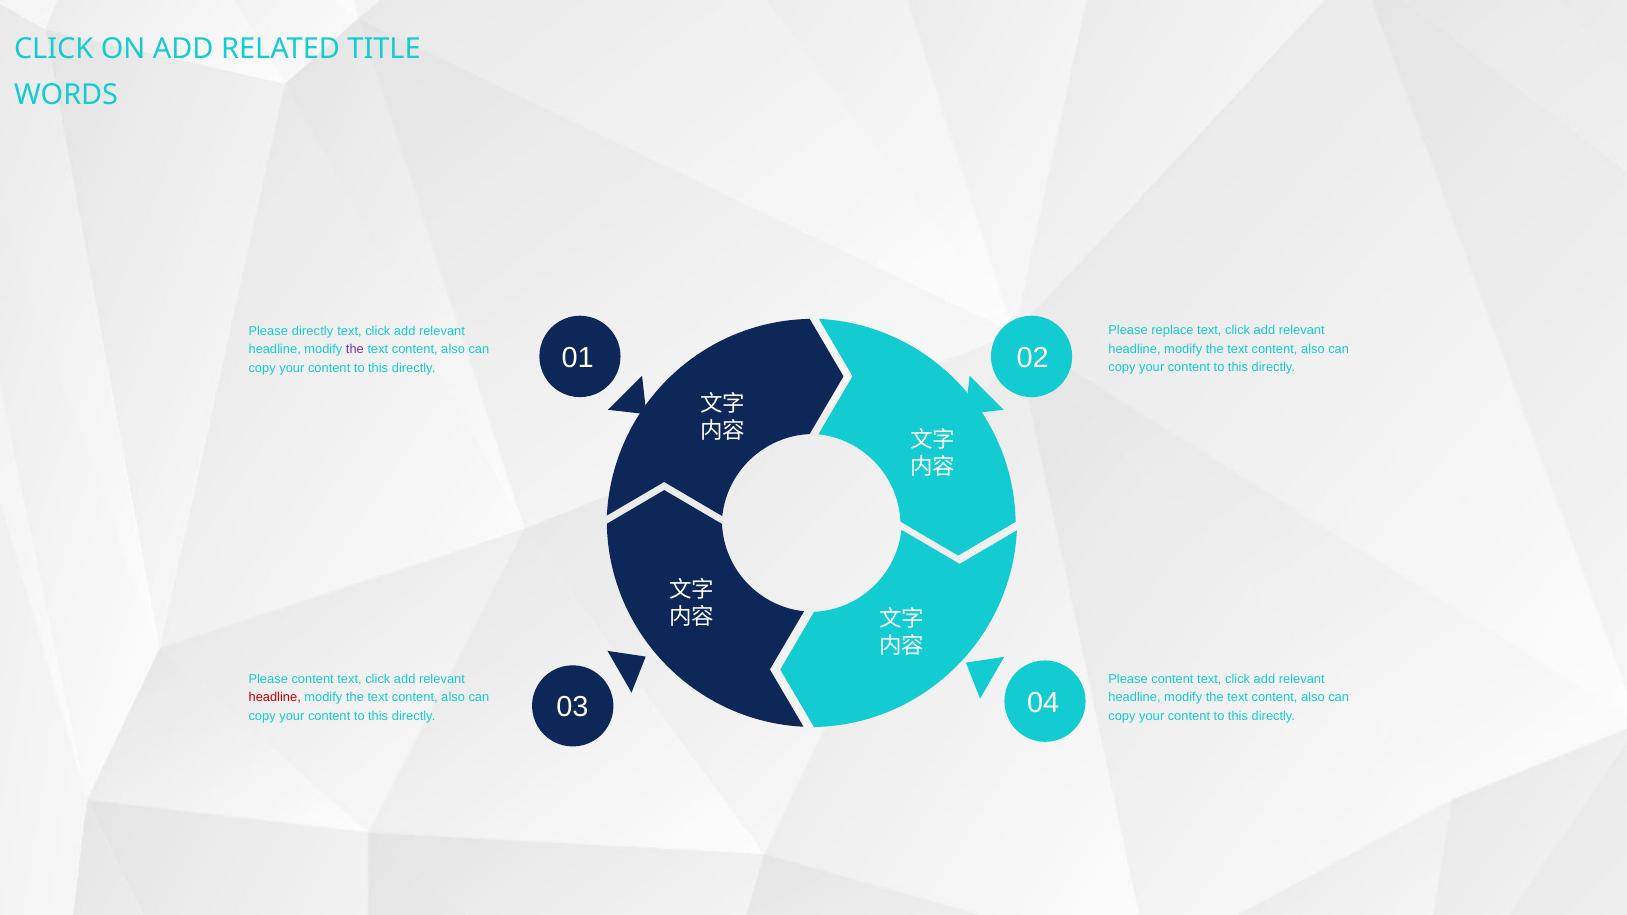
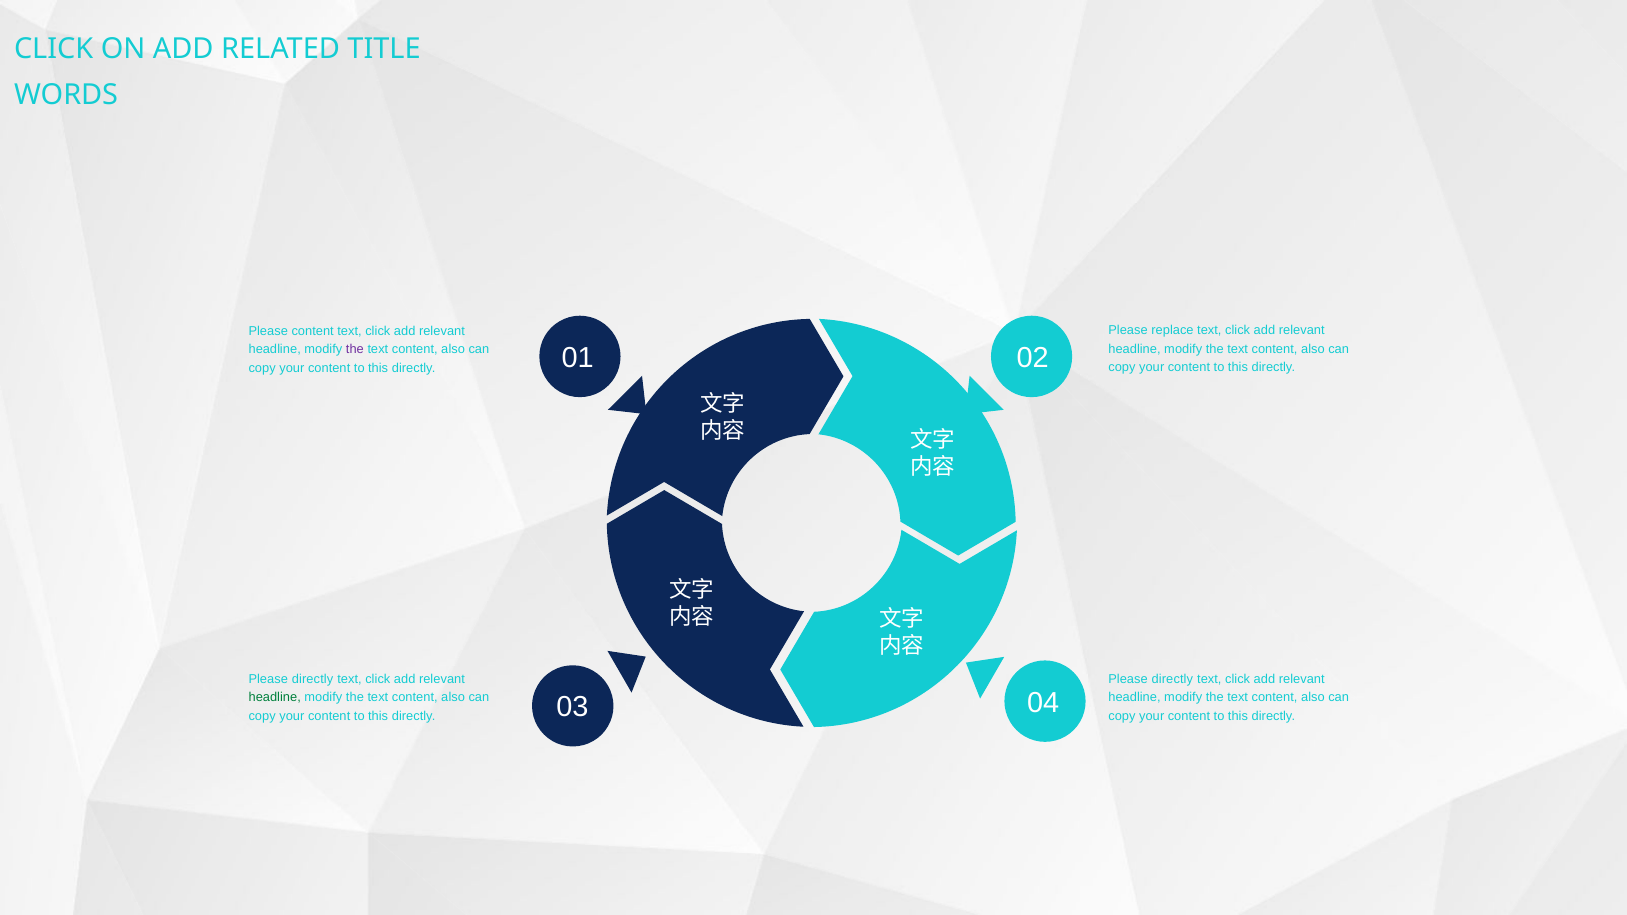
Please directly: directly -> content (313, 331)
content: content -> directly (313, 679)
content: content -> directly (1172, 679)
headline colour: red -> green (275, 698)
